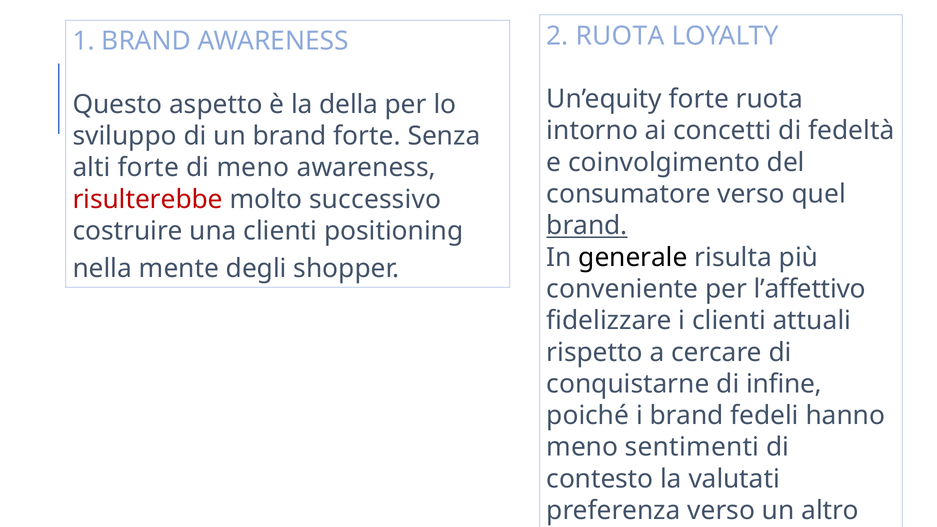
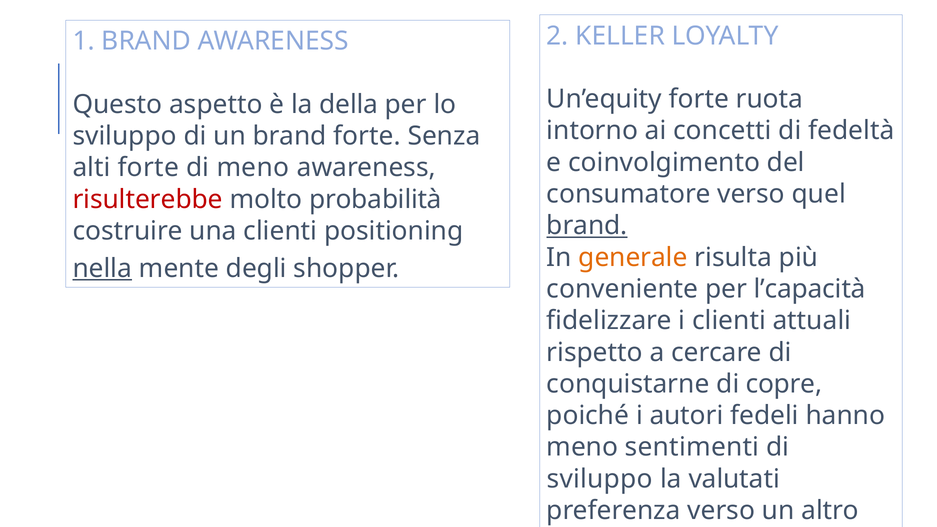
2 RUOTA: RUOTA -> KELLER (620, 36)
successivo: successivo -> probabilità (375, 199)
generale colour: black -> orange (633, 257)
nella underline: none -> present (102, 269)
l’affettivo: l’affettivo -> l’capacità (810, 289)
infine: infine -> copre (784, 384)
i brand: brand -> autori (686, 416)
contesto: contesto -> sviluppo (600, 479)
